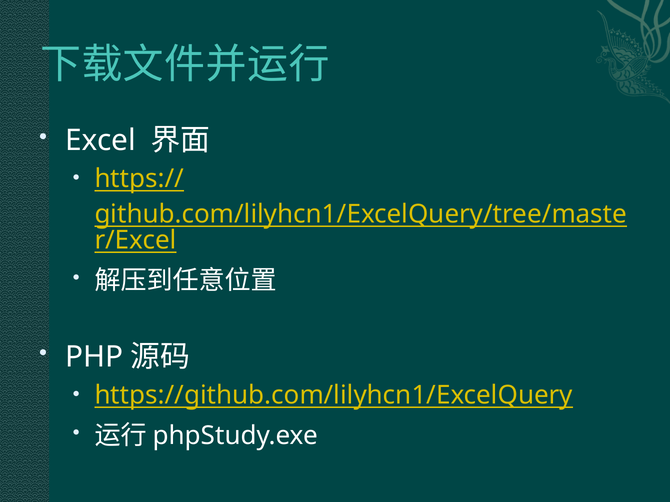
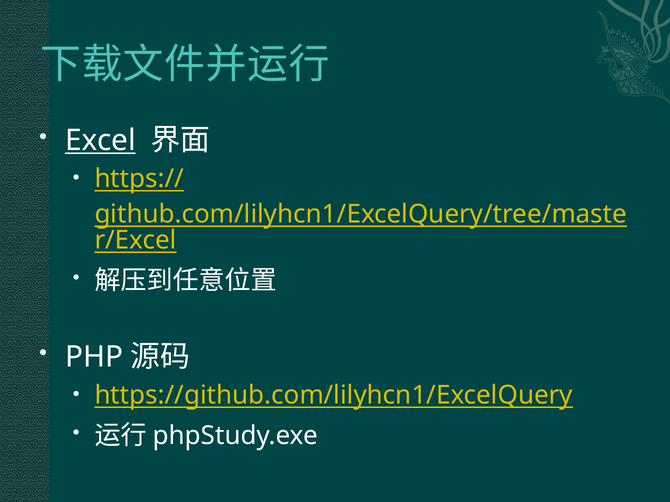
Excel underline: none -> present (101, 141)
